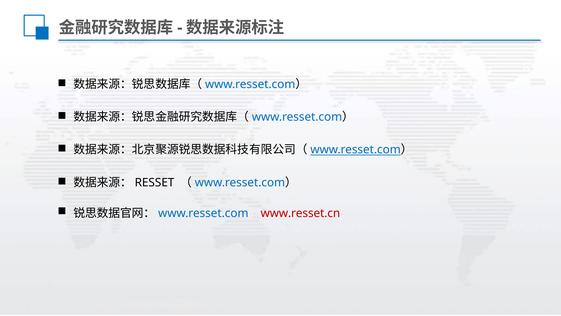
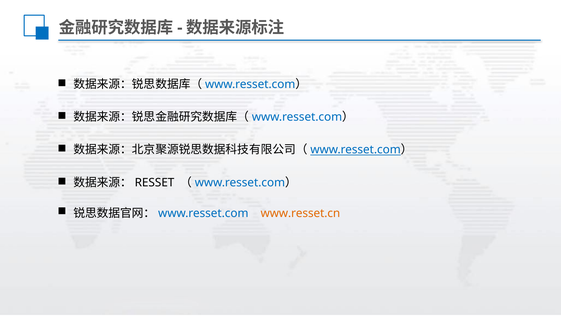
www.resset.cn colour: red -> orange (300, 213)
